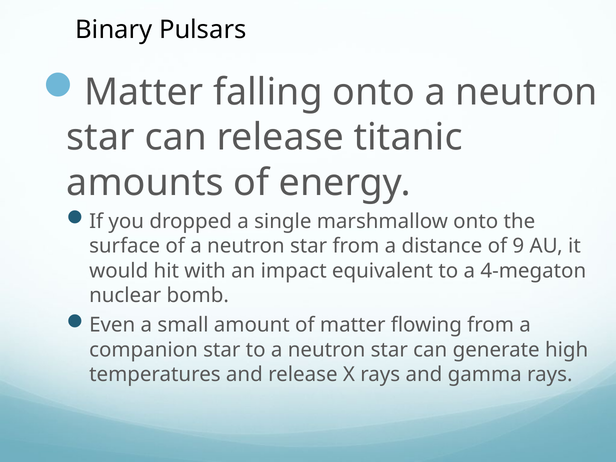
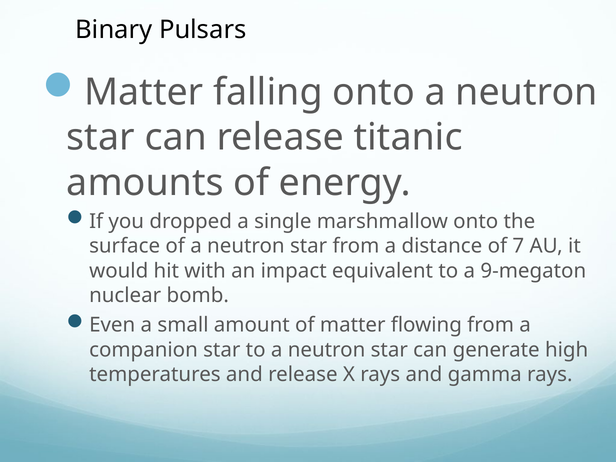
9: 9 -> 7 (518, 246)
4-megaton: 4-megaton -> 9-megaton (533, 271)
